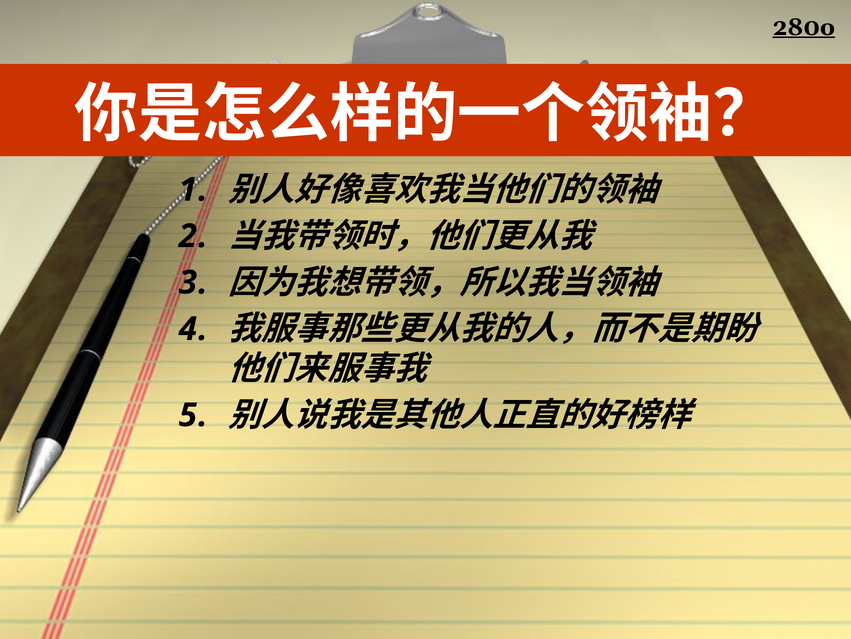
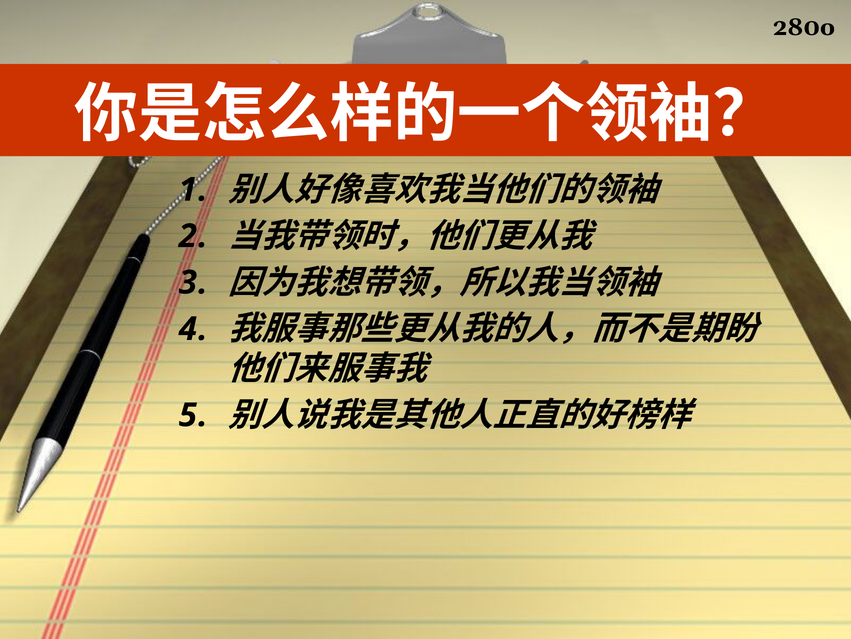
280o underline: present -> none (804, 27)
